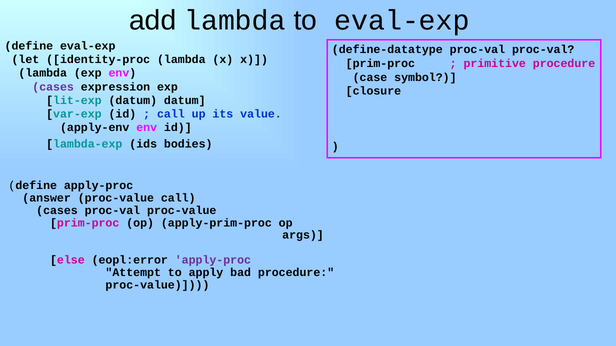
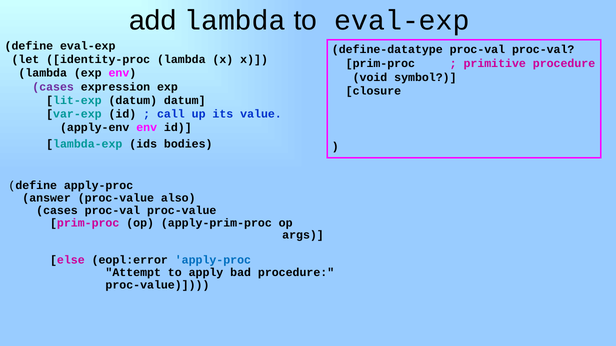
case: case -> void (370, 77)
proc-value call: call -> also (178, 198)
apply-proc colour: purple -> blue (213, 260)
